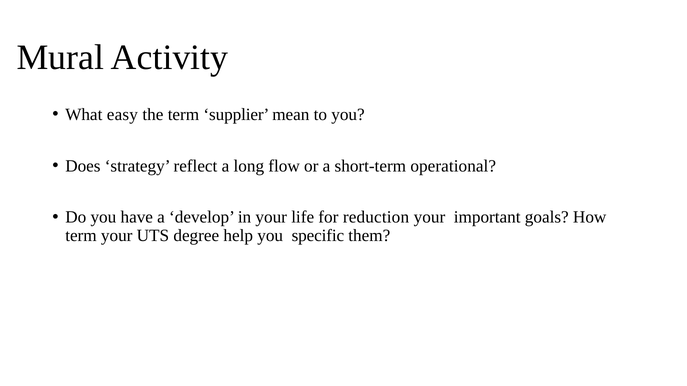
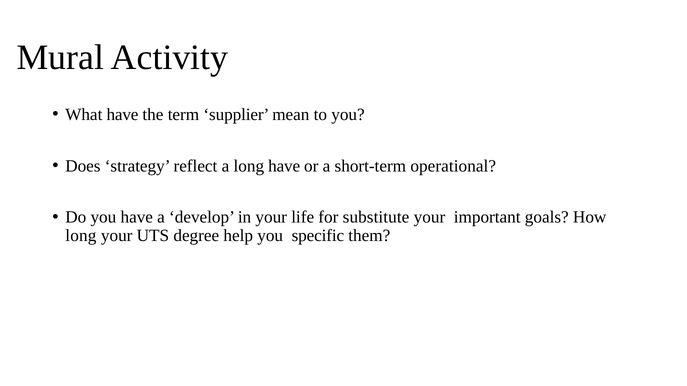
What easy: easy -> have (123, 115)
long flow: flow -> have (284, 166)
reduction: reduction -> substitute (376, 217)
term: term -> long (81, 236)
